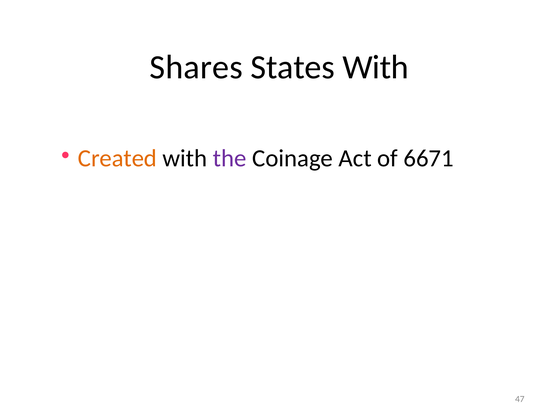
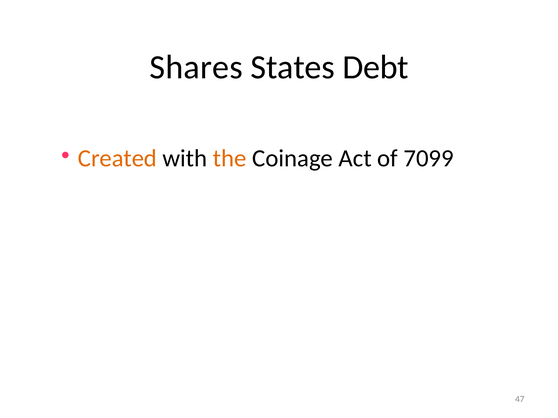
States With: With -> Debt (376, 67)
the colour: purple -> orange (230, 159)
6671: 6671 -> 7099 (429, 159)
